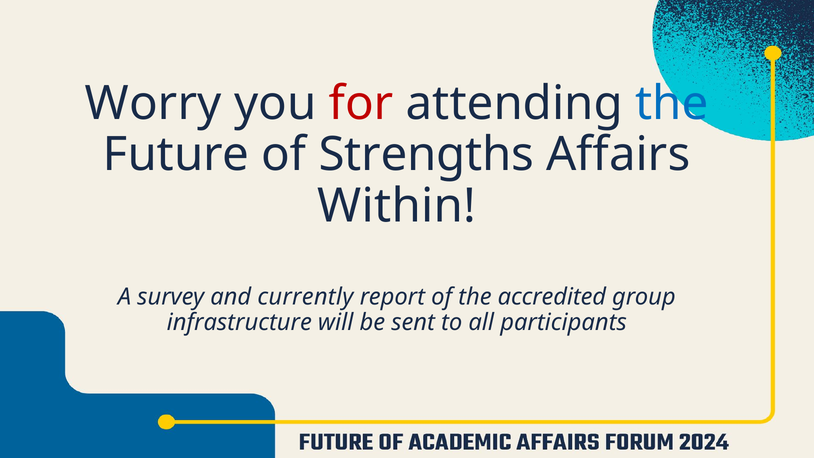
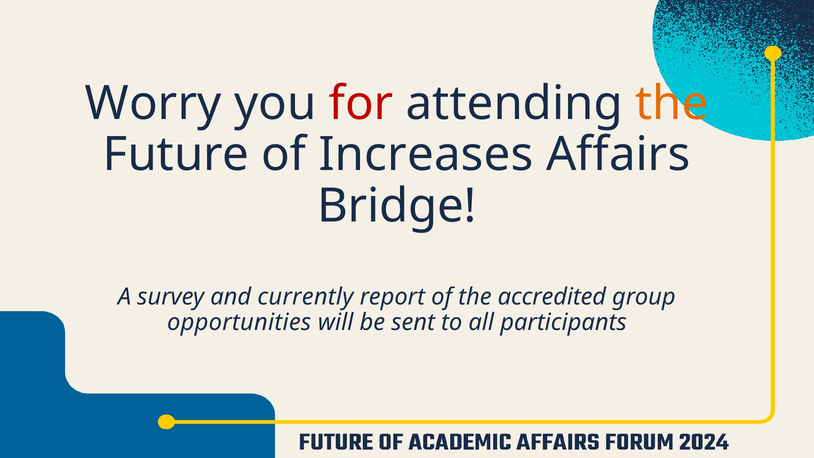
the colour: blue -> orange (672, 103)
Strengths: Strengths -> Increases (426, 155)
Within: Within -> Bridge (397, 206)
infrastructure: infrastructure -> opportunities (239, 322)
